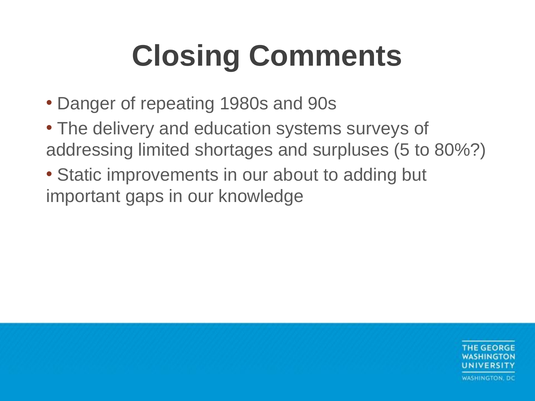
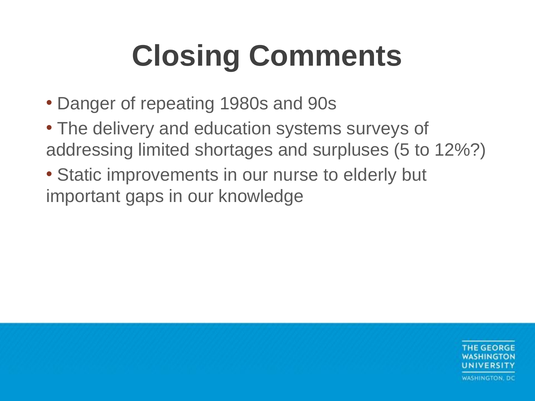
80%: 80% -> 12% (460, 150)
about: about -> nurse (296, 175)
adding: adding -> elderly (370, 175)
